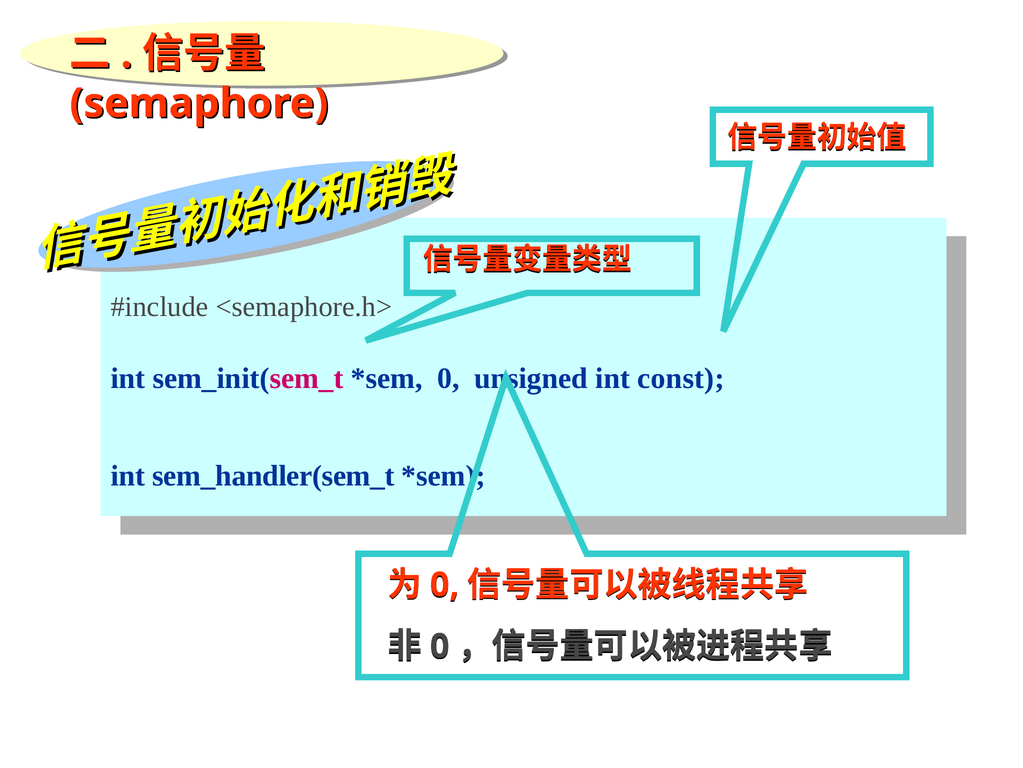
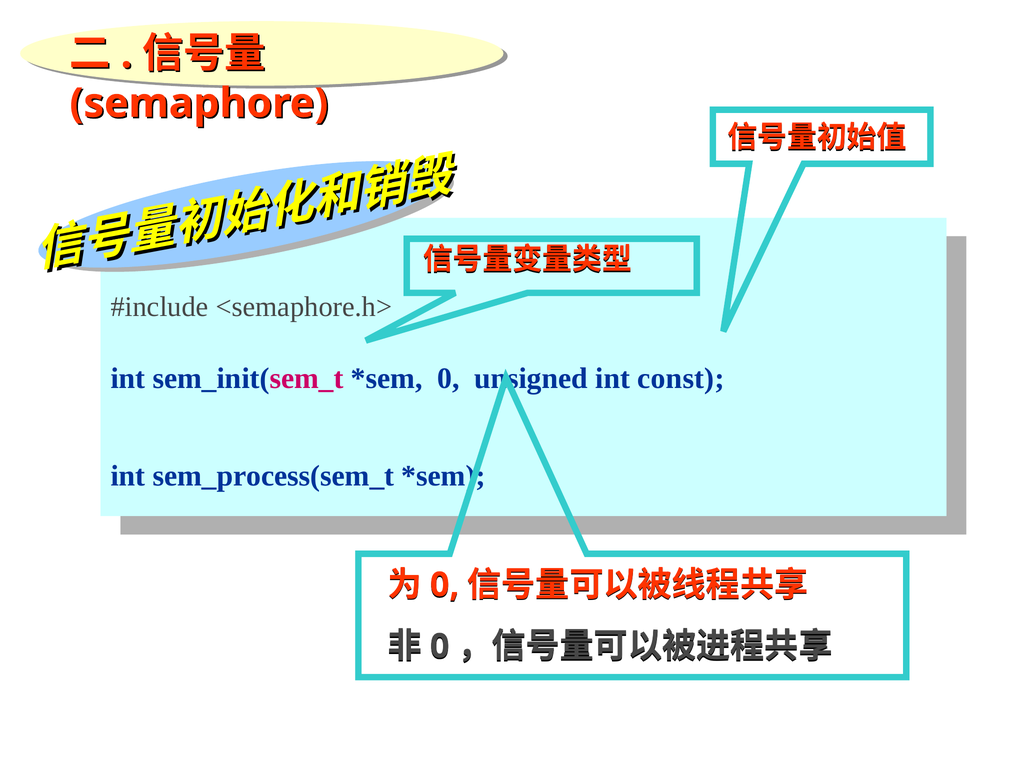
sem_handler(sem_t: sem_handler(sem_t -> sem_process(sem_t (273, 475)
